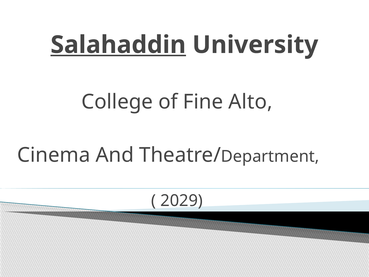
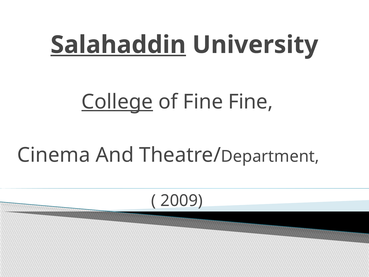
College underline: none -> present (117, 102)
Fine Alto: Alto -> Fine (251, 102)
2029: 2029 -> 2009 (182, 201)
